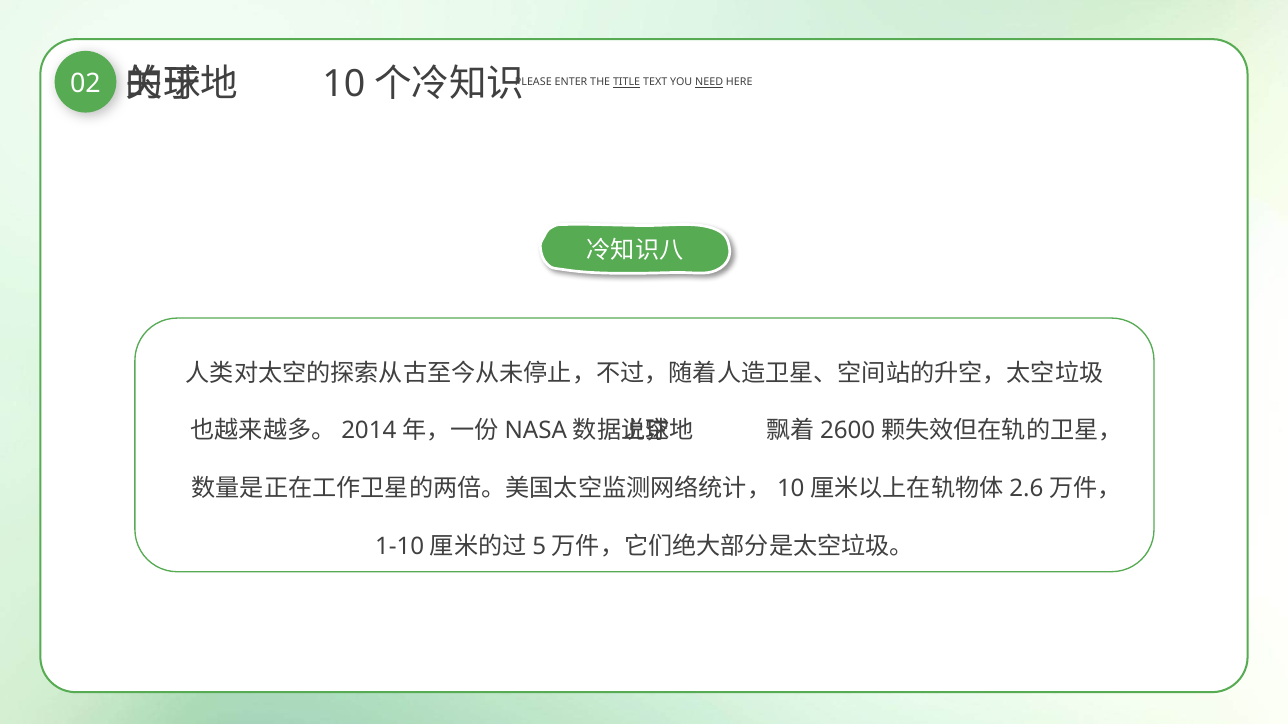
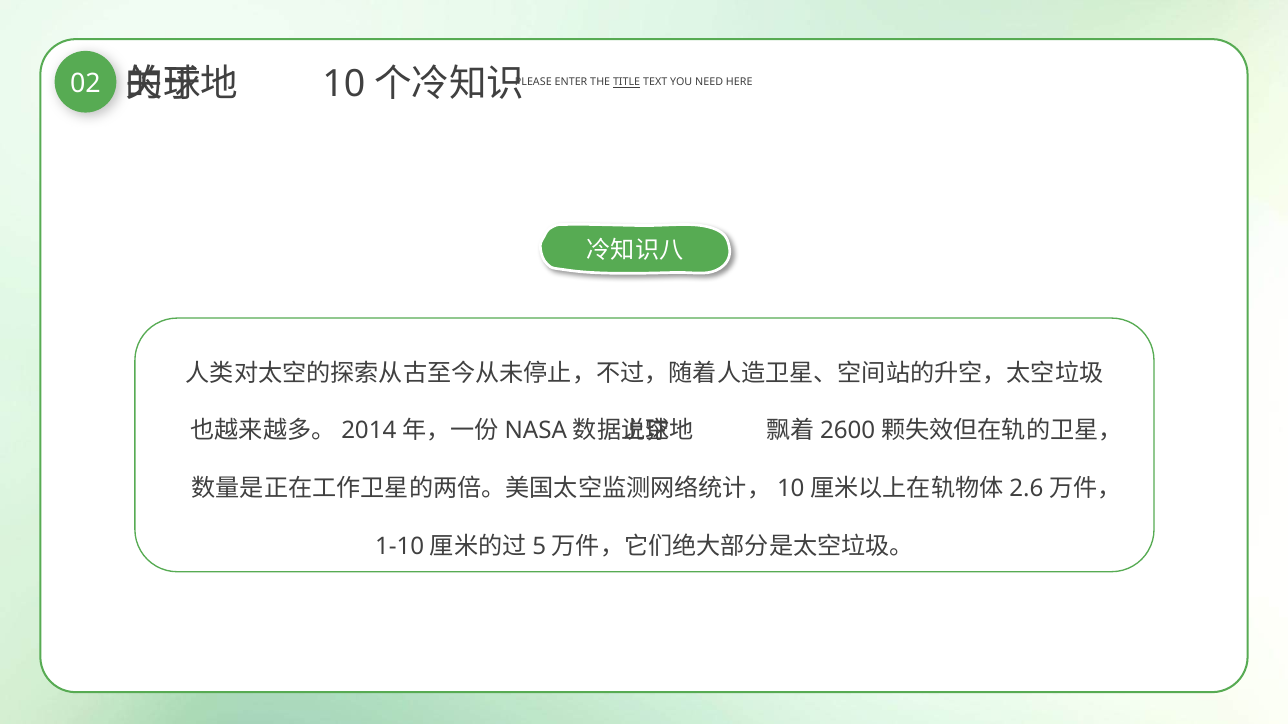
NEED underline: present -> none (709, 82)
